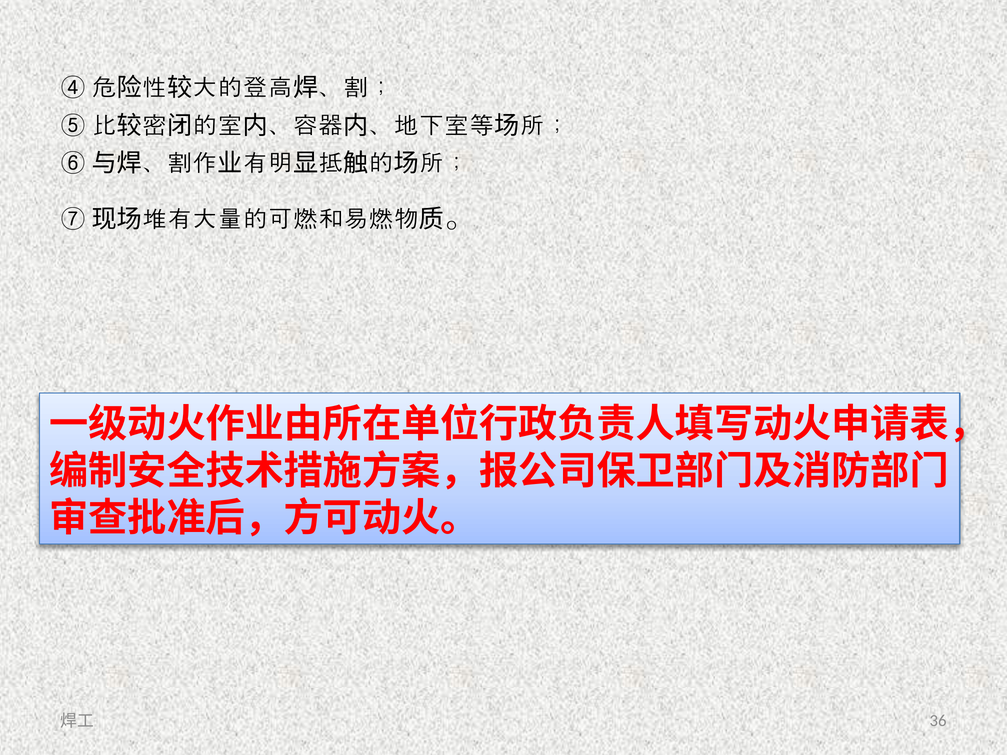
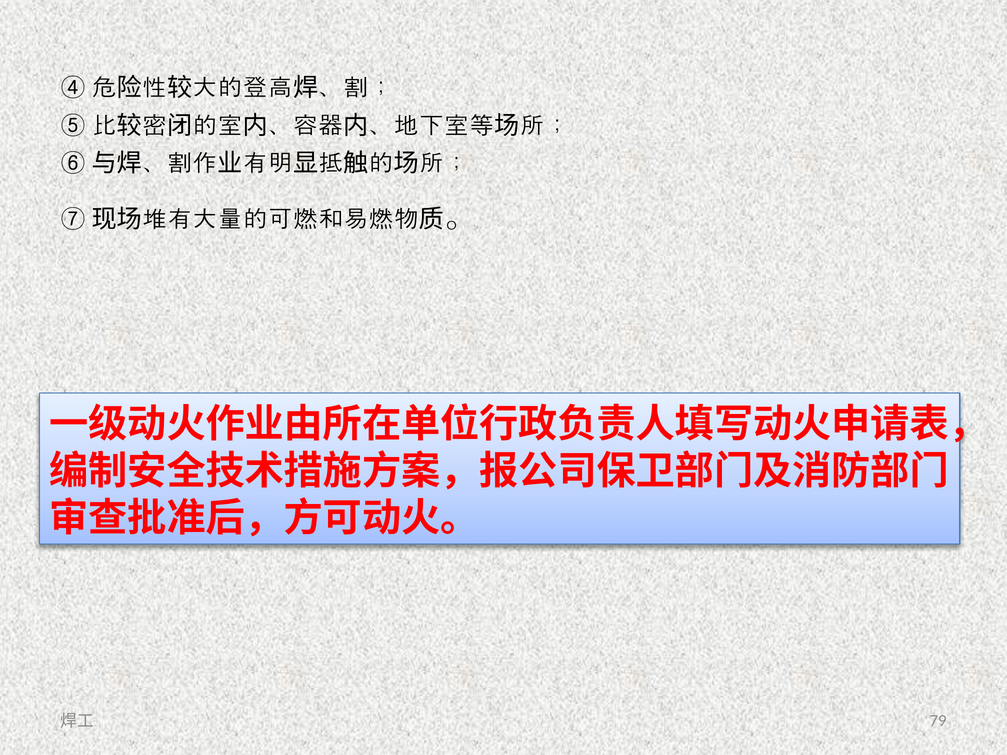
36: 36 -> 79 (938, 721)
